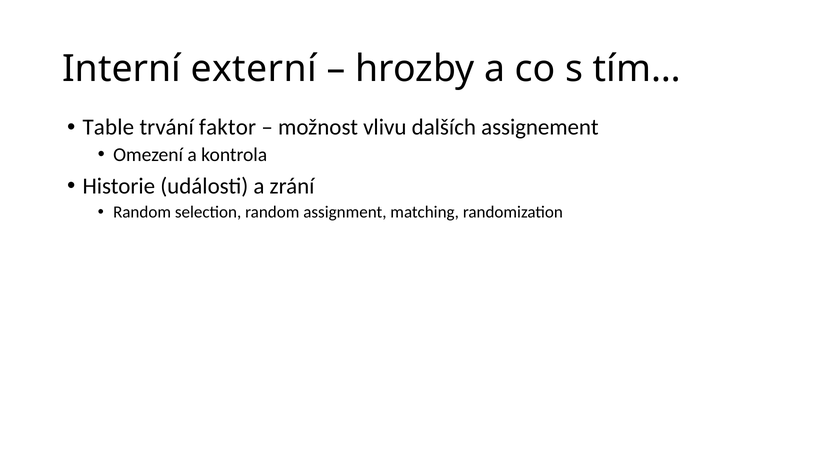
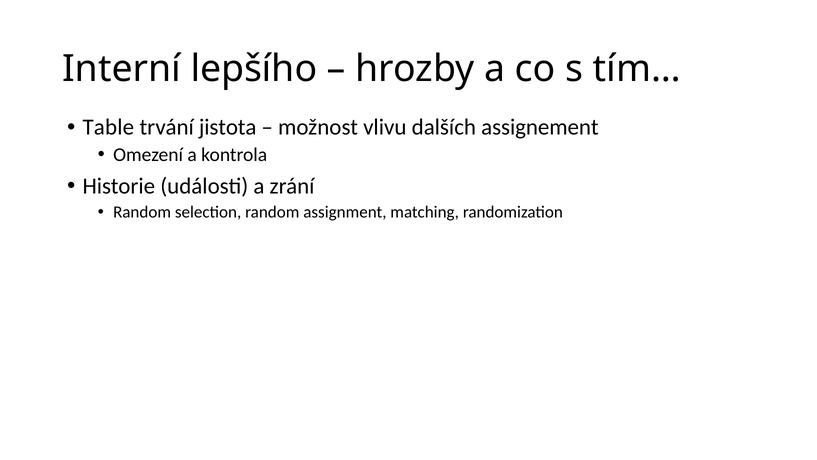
externí: externí -> lepšího (254, 69)
faktor: faktor -> jistota (228, 127)
